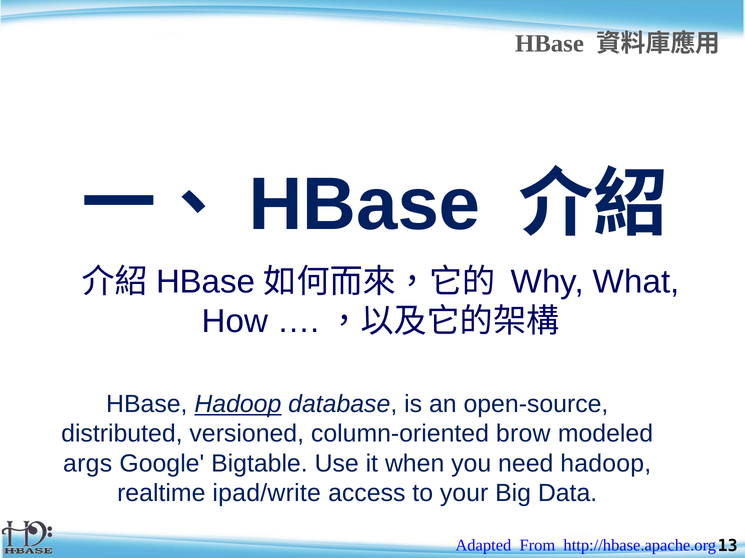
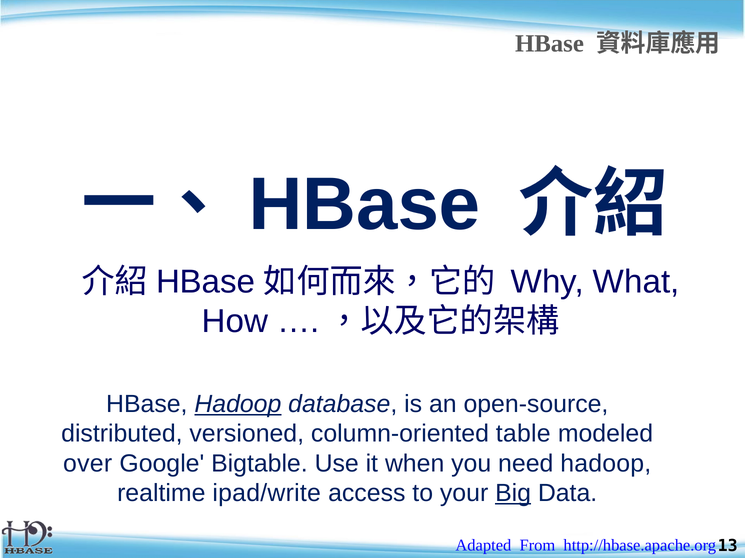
brow: brow -> table (523, 434)
args: args -> over (88, 464)
Big underline: none -> present (513, 494)
